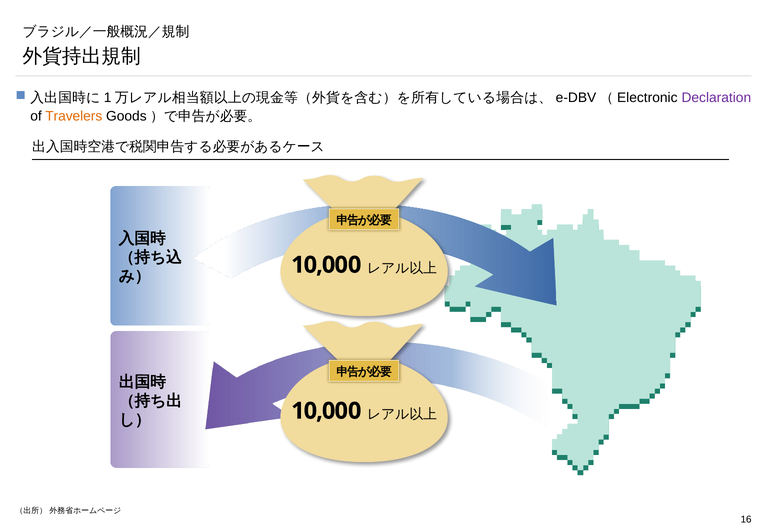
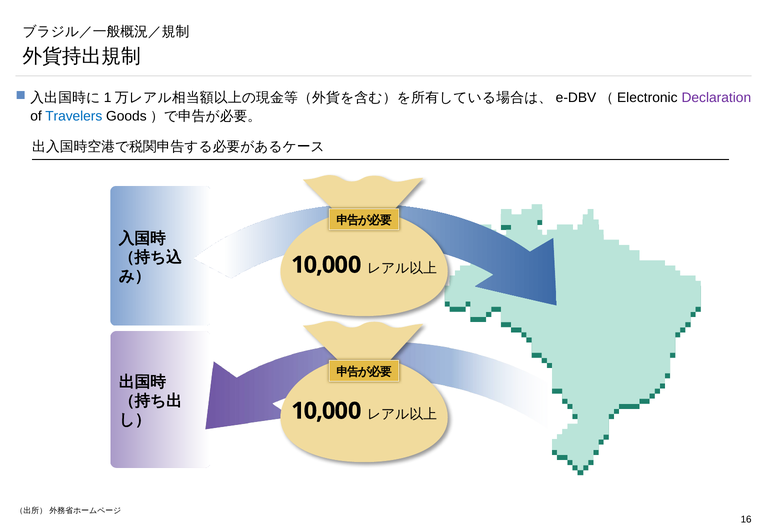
Travelers colour: orange -> blue (74, 116)
